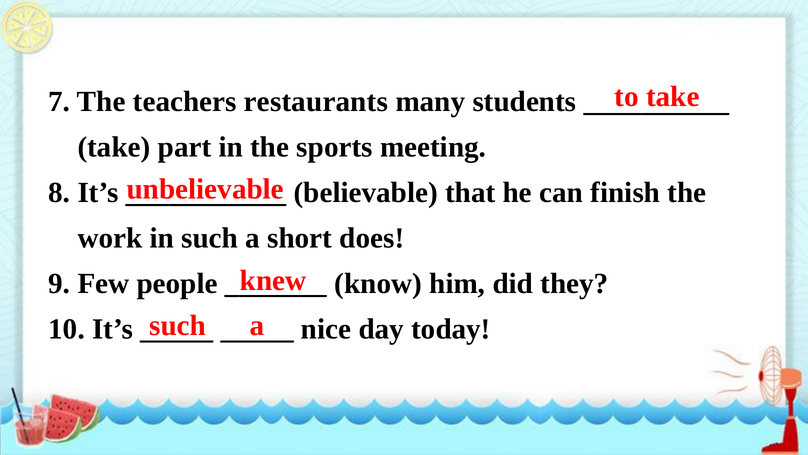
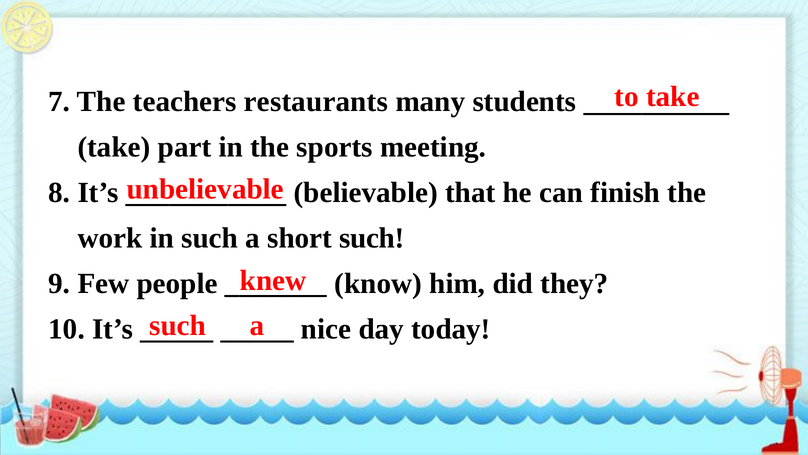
short does: does -> such (372, 238)
